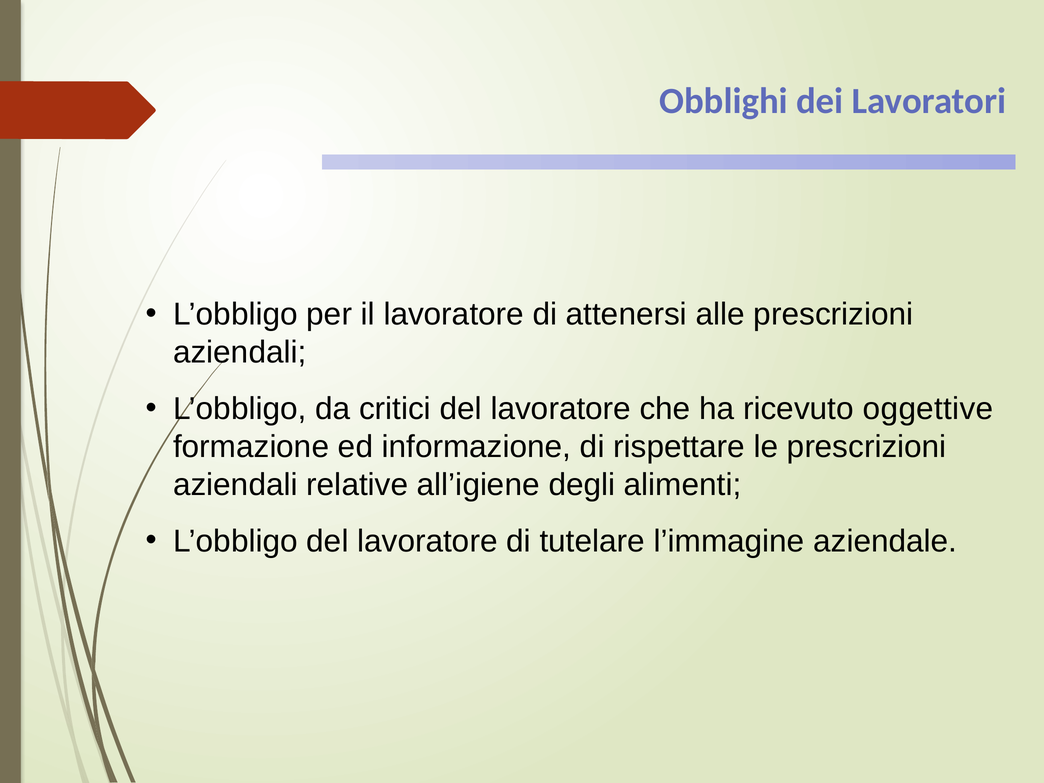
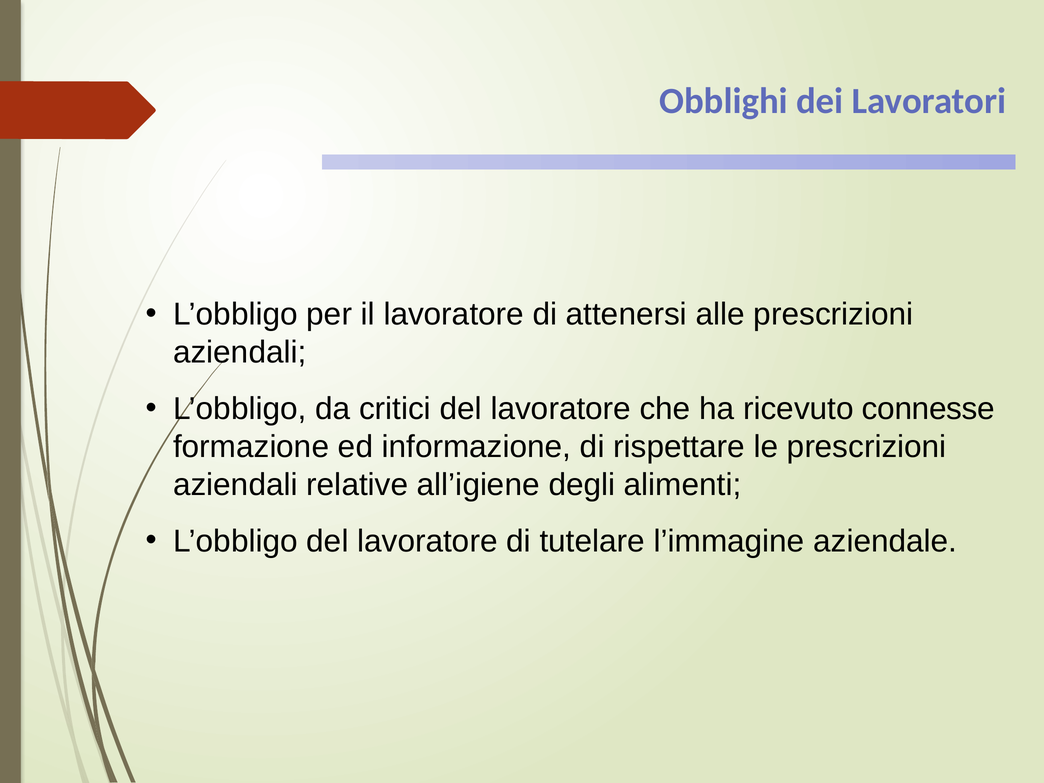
oggettive: oggettive -> connesse (928, 409)
